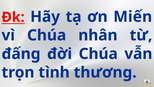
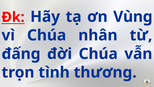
Miến: Miến -> Vùng (133, 17)
